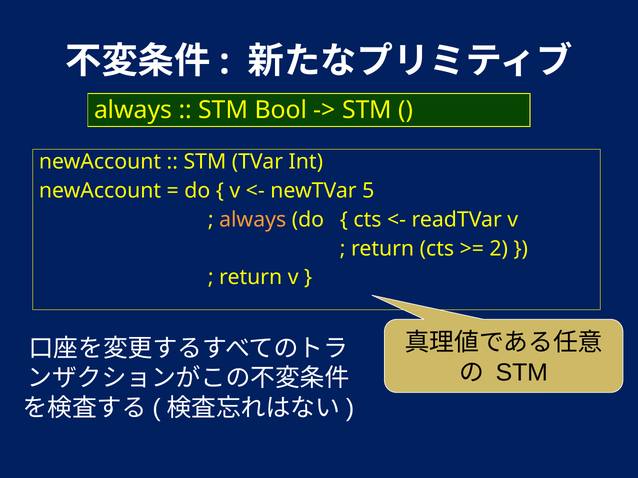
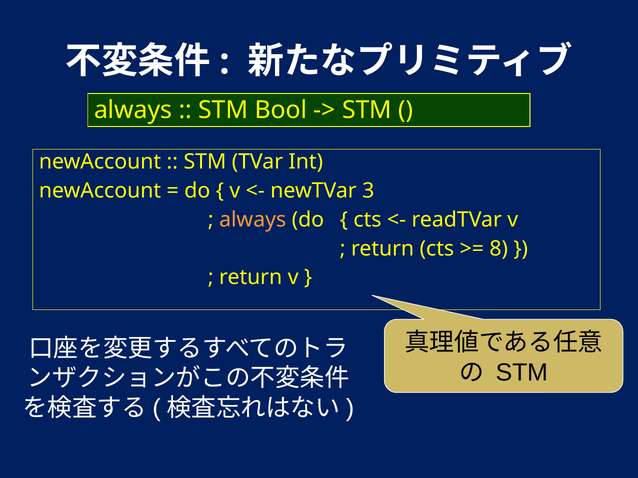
5: 5 -> 3 (368, 191)
2: 2 -> 8 (499, 249)
